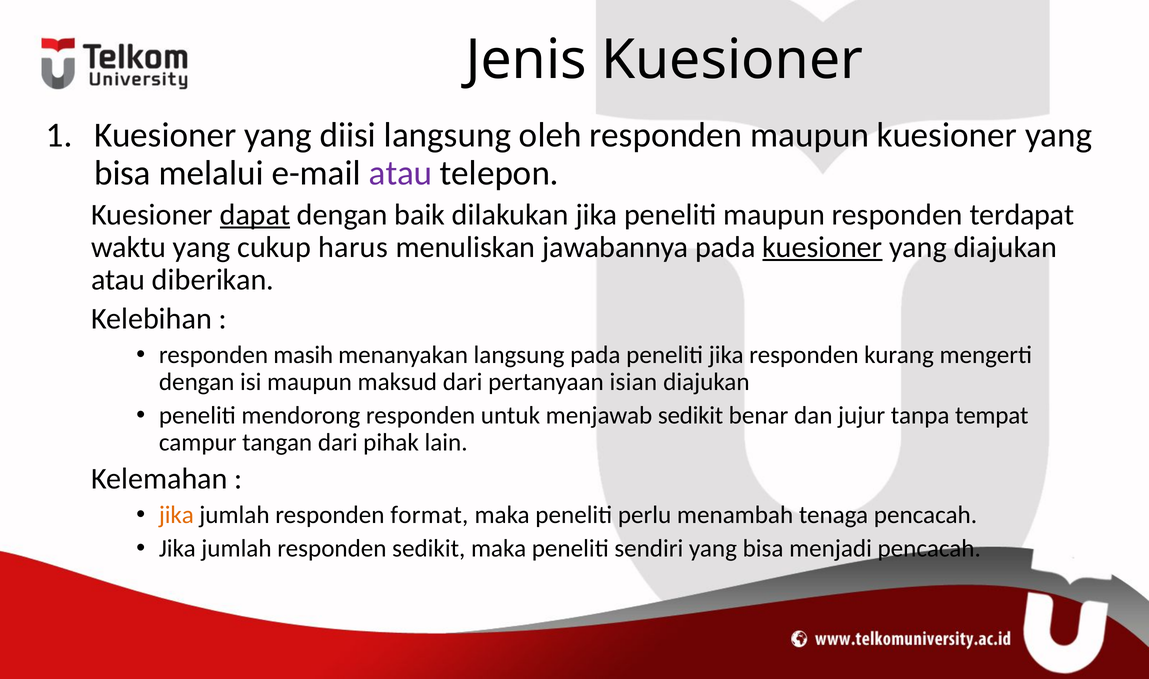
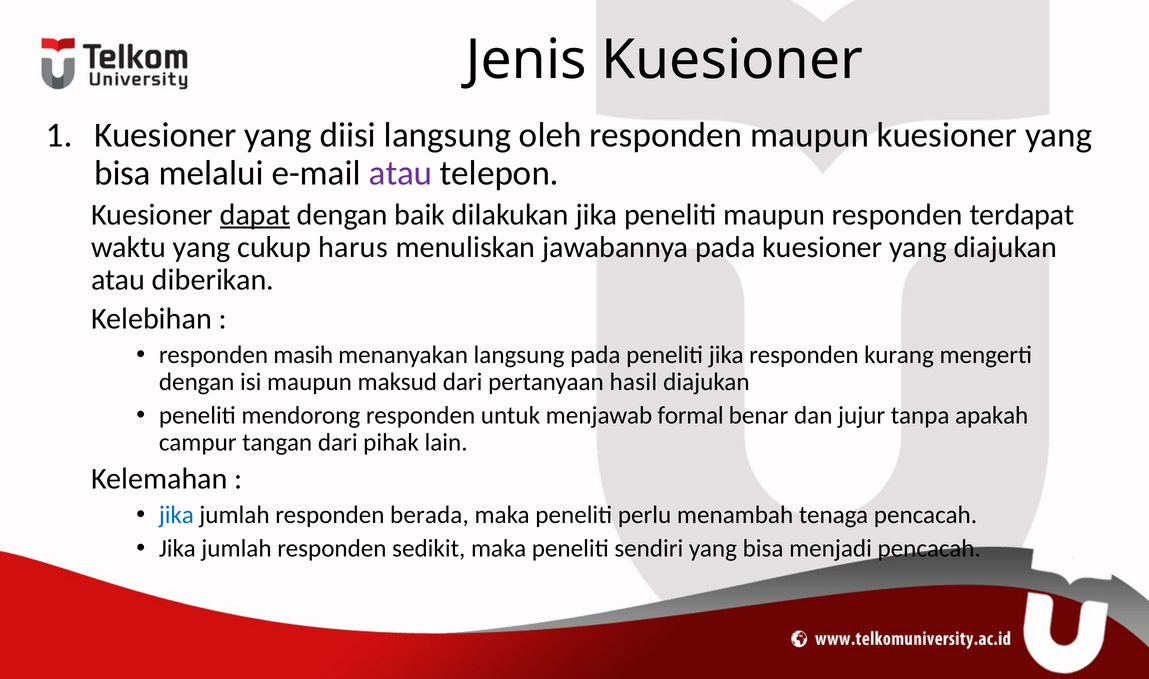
kuesioner underline: present -> none (822, 247)
isian: isian -> hasil (633, 382)
menjawab sedikit: sedikit -> formal (691, 415)
tempat: tempat -> apakah (992, 415)
jika colour: orange -> blue (176, 514)
format: format -> berada (429, 514)
